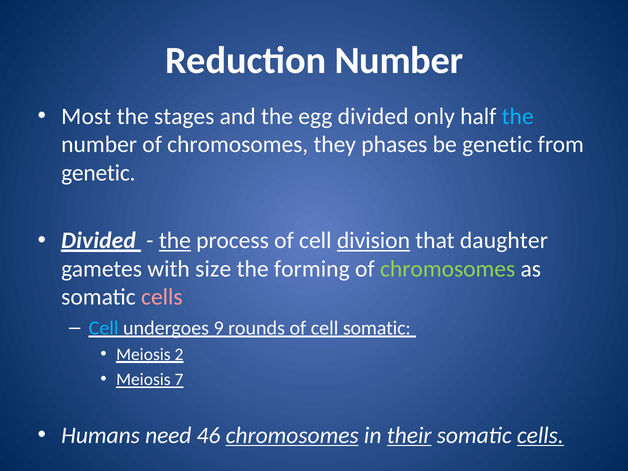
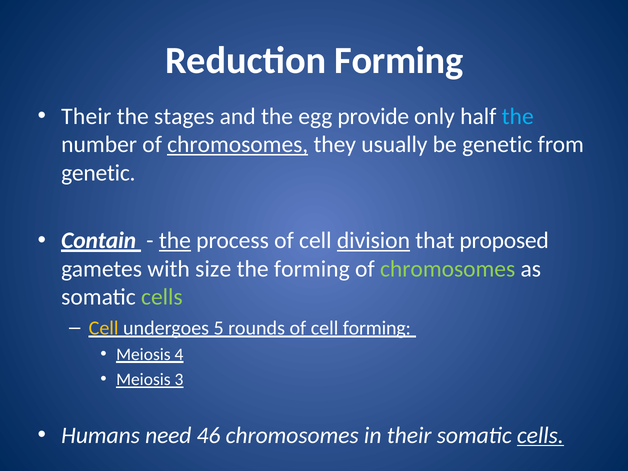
Reduction Number: Number -> Forming (399, 61)
Most: Most -> Their (86, 116)
egg divided: divided -> provide (373, 116)
chromosomes underline: none -> present (238, 145)
phases: phases -> usually (394, 145)
Divided: Divided -> Contain (99, 241)
daughter: daughter -> proposed (504, 241)
cells colour: pink -> light green (162, 297)
Cell colour: light blue -> yellow (104, 328)
9: 9 -> 5 (219, 328)
cell somatic: somatic -> forming (377, 328)
2: 2 -> 4 (179, 354)
7: 7 -> 3 (179, 380)
chromosomes underline: present -> none (292, 435)
their underline: present -> none (409, 435)
